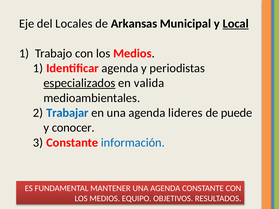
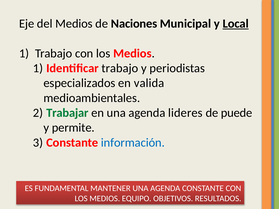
del Locales: Locales -> Medios (74, 24)
Arkansas: Arkansas -> Naciones (134, 24)
Identificar agenda: agenda -> trabajo (120, 68)
especializados underline: present -> none (79, 83)
Trabajar colour: blue -> green (67, 113)
conocer: conocer -> permite (73, 128)
